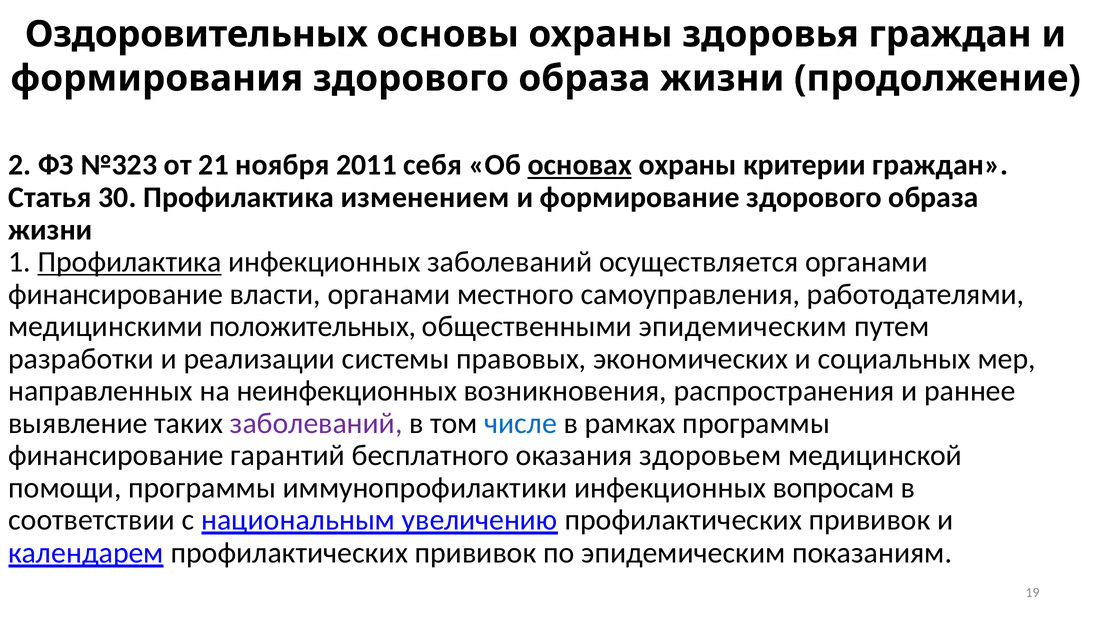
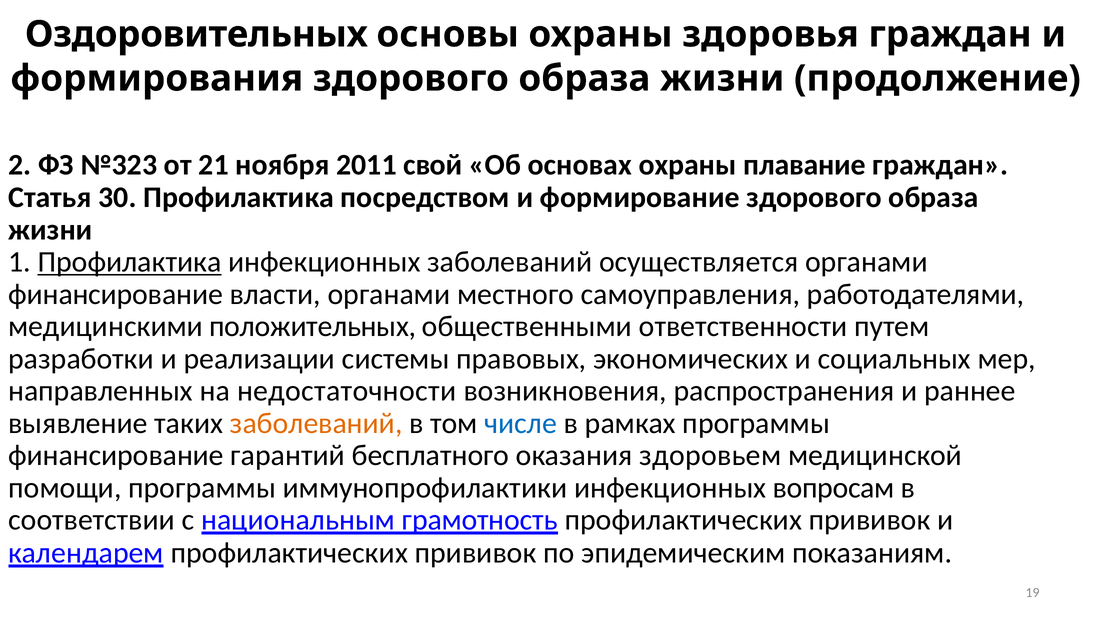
себя: себя -> свой (433, 165)
основах underline: present -> none (580, 165)
критерии: критерии -> плавание (805, 165)
изменением: изменением -> посредством (425, 197)
общественными эпидемическим: эпидемическим -> ответственности (743, 326)
неинфекционных: неинфекционных -> недостаточности (347, 391)
заболеваний colour: purple -> orange (316, 423)
увеличению: увеличению -> грамотность (480, 520)
